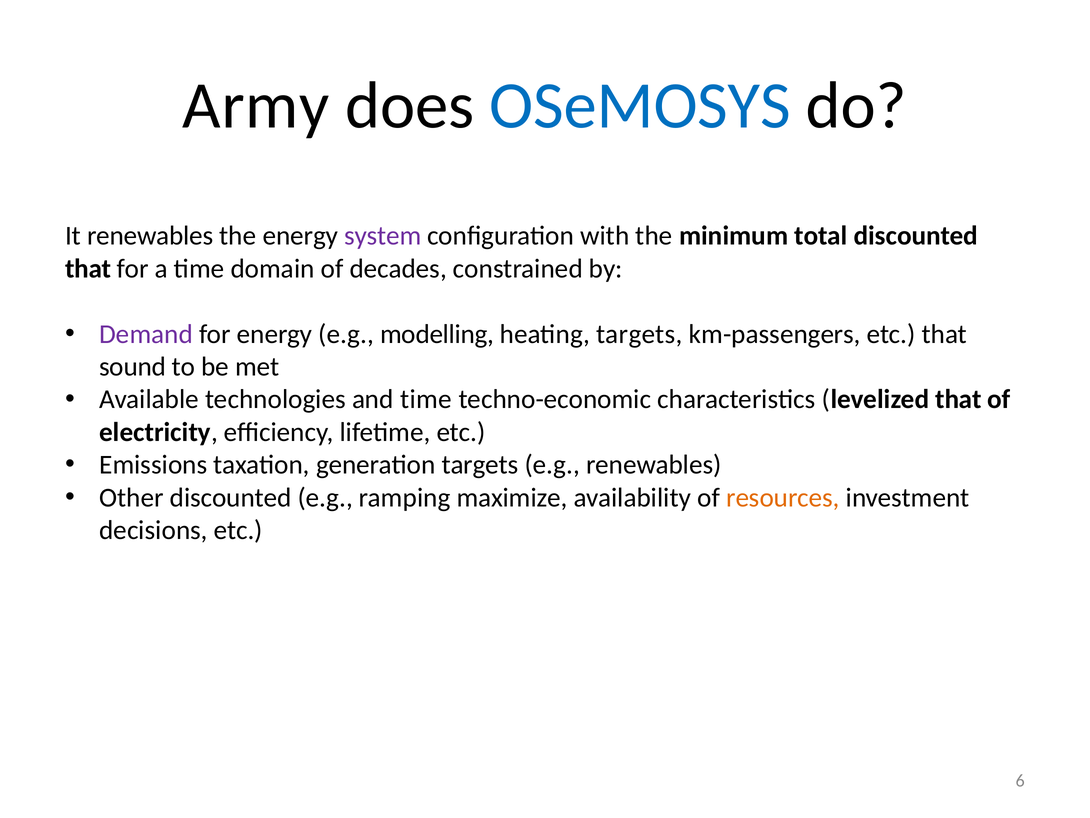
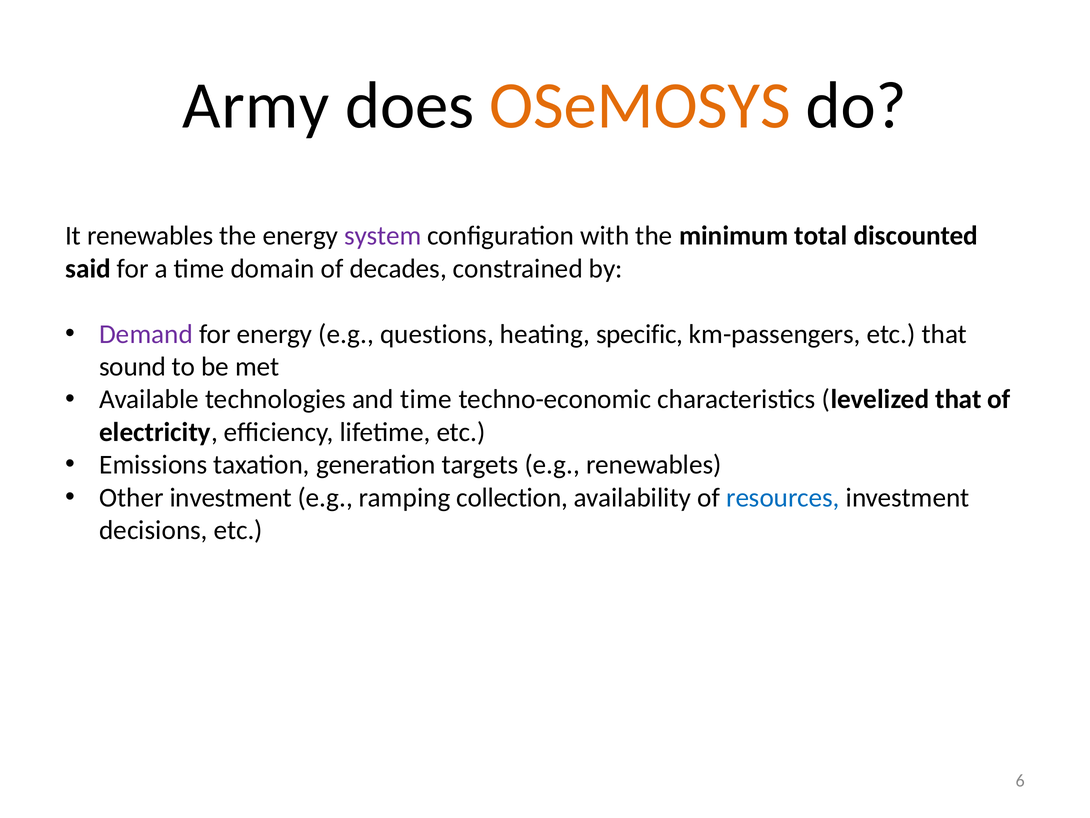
OSeMOSYS colour: blue -> orange (640, 106)
that: that -> said (88, 268)
modelling: modelling -> questions (437, 334)
heating targets: targets -> specific (640, 334)
Other discounted: discounted -> investment (231, 497)
maximize: maximize -> collection (512, 497)
resources colour: orange -> blue (783, 497)
